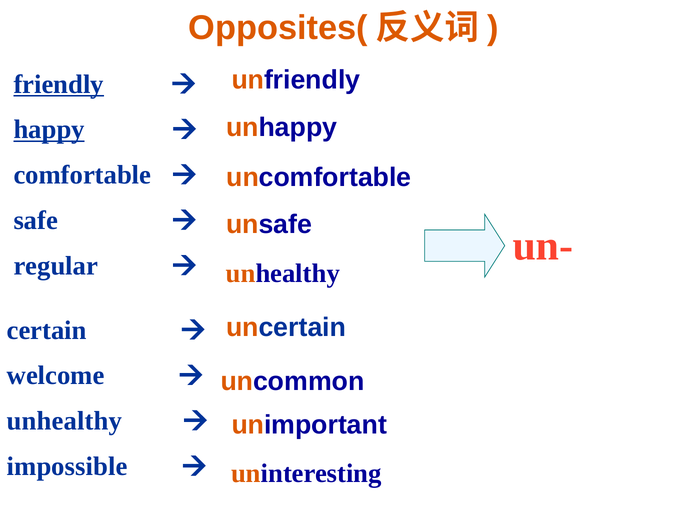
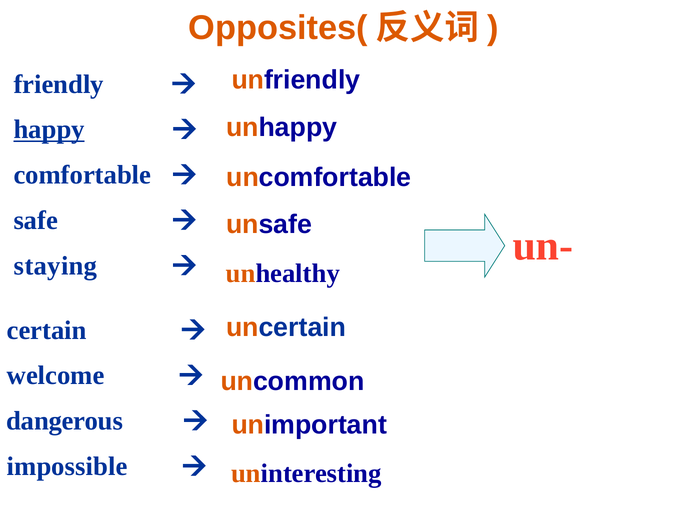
friendly underline: present -> none (59, 84)
regular: regular -> staying (56, 266)
unhealthy: unhealthy -> dangerous (65, 421)
